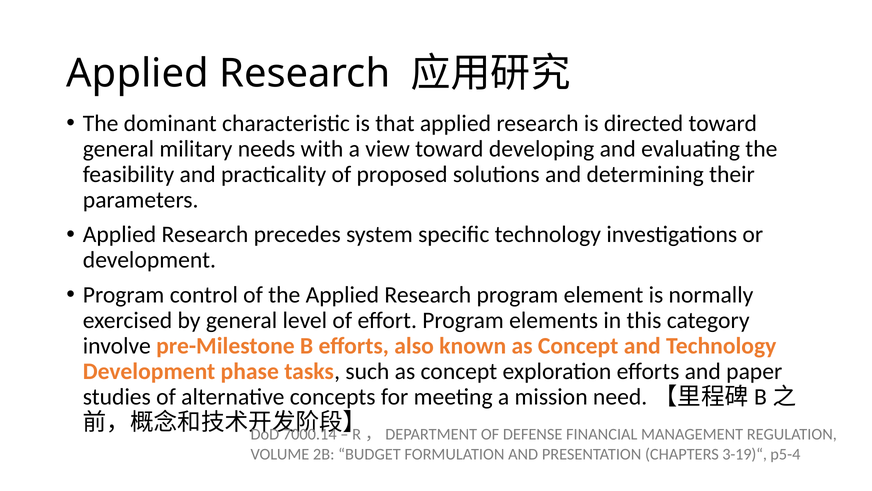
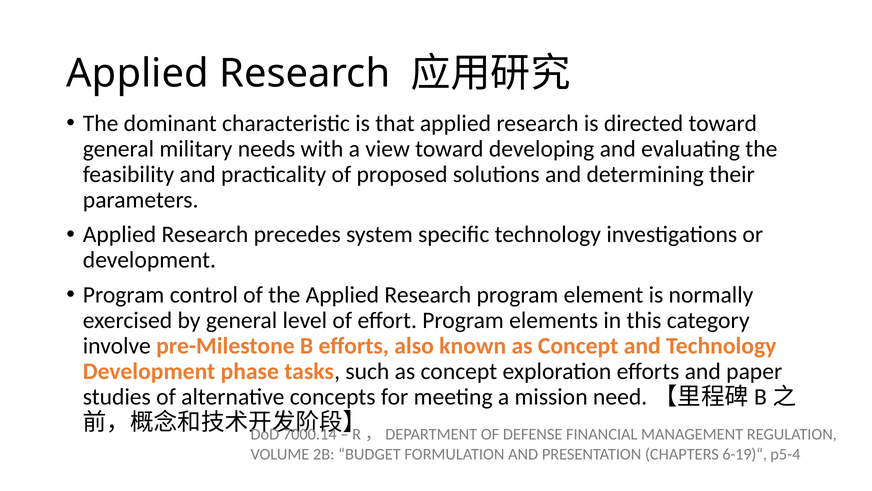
3-19)“: 3-19)“ -> 6-19)“ (745, 454)
